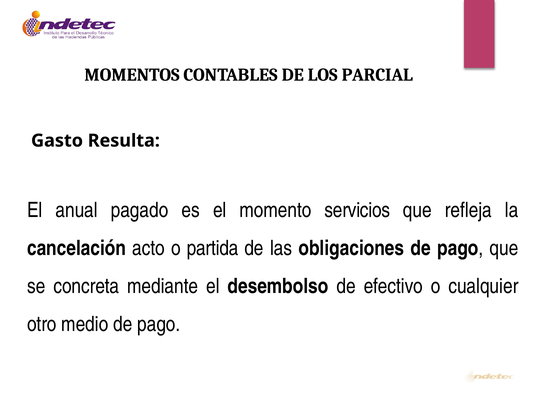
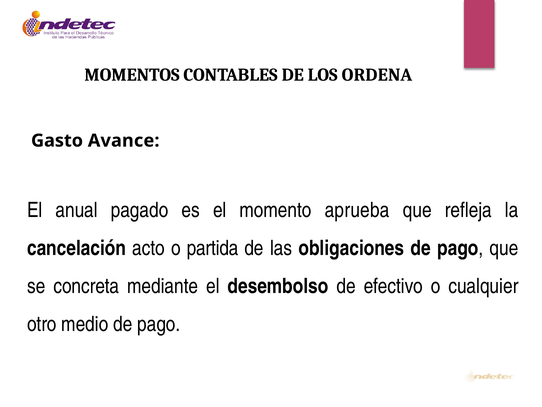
PARCIAL: PARCIAL -> ORDENA (377, 75)
Resulta: Resulta -> Avance (124, 140)
servicios: servicios -> aprueba (357, 210)
